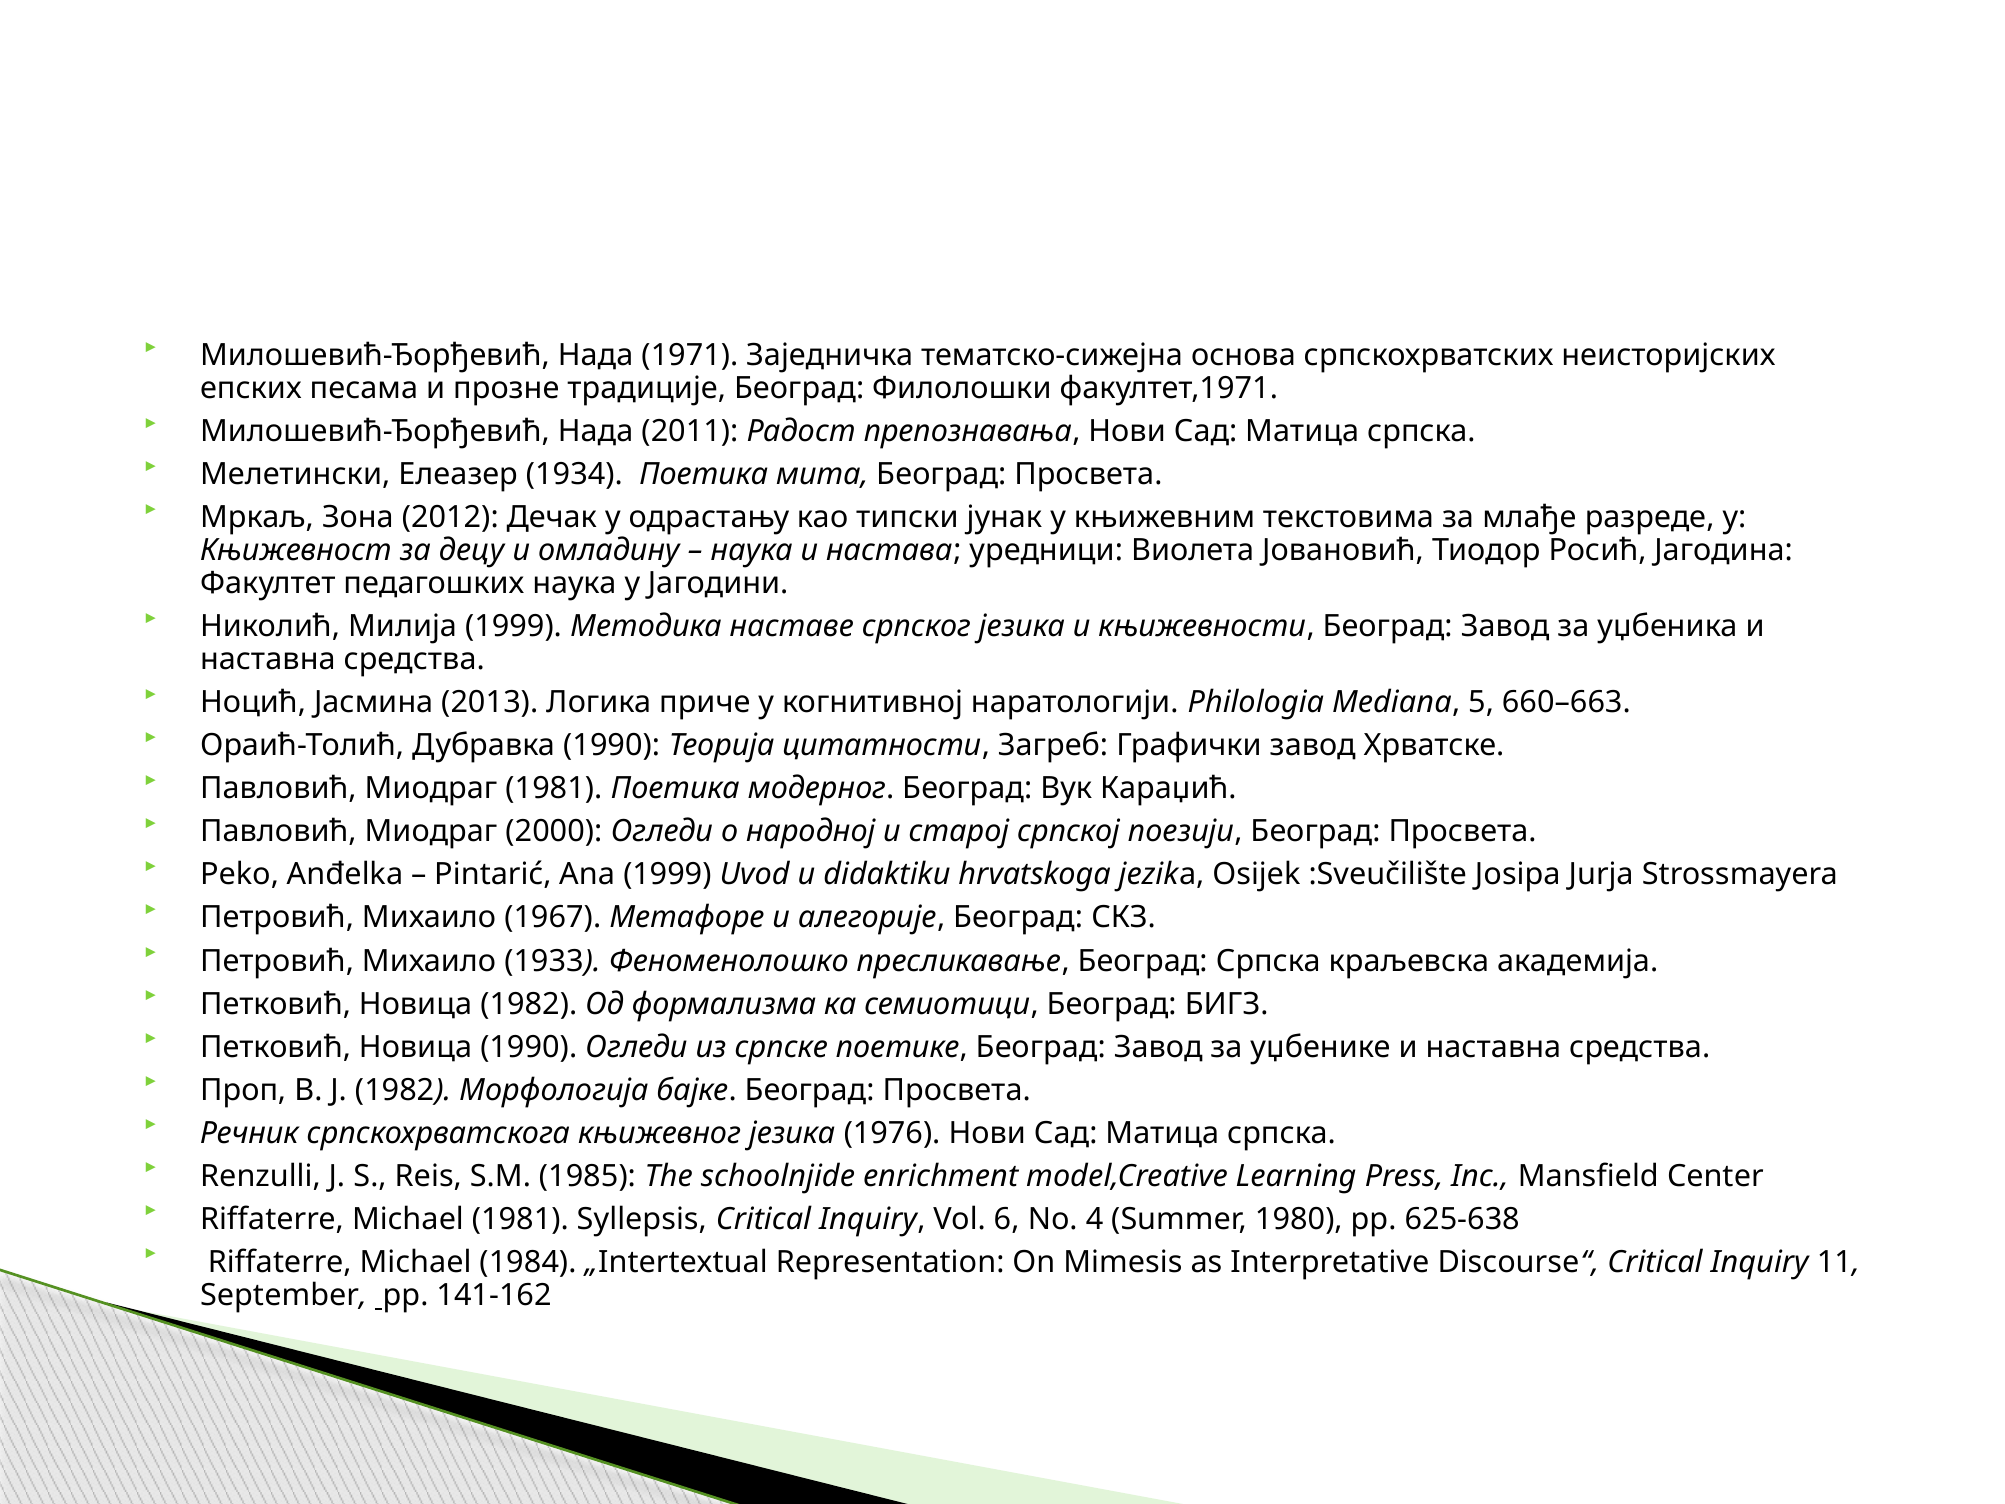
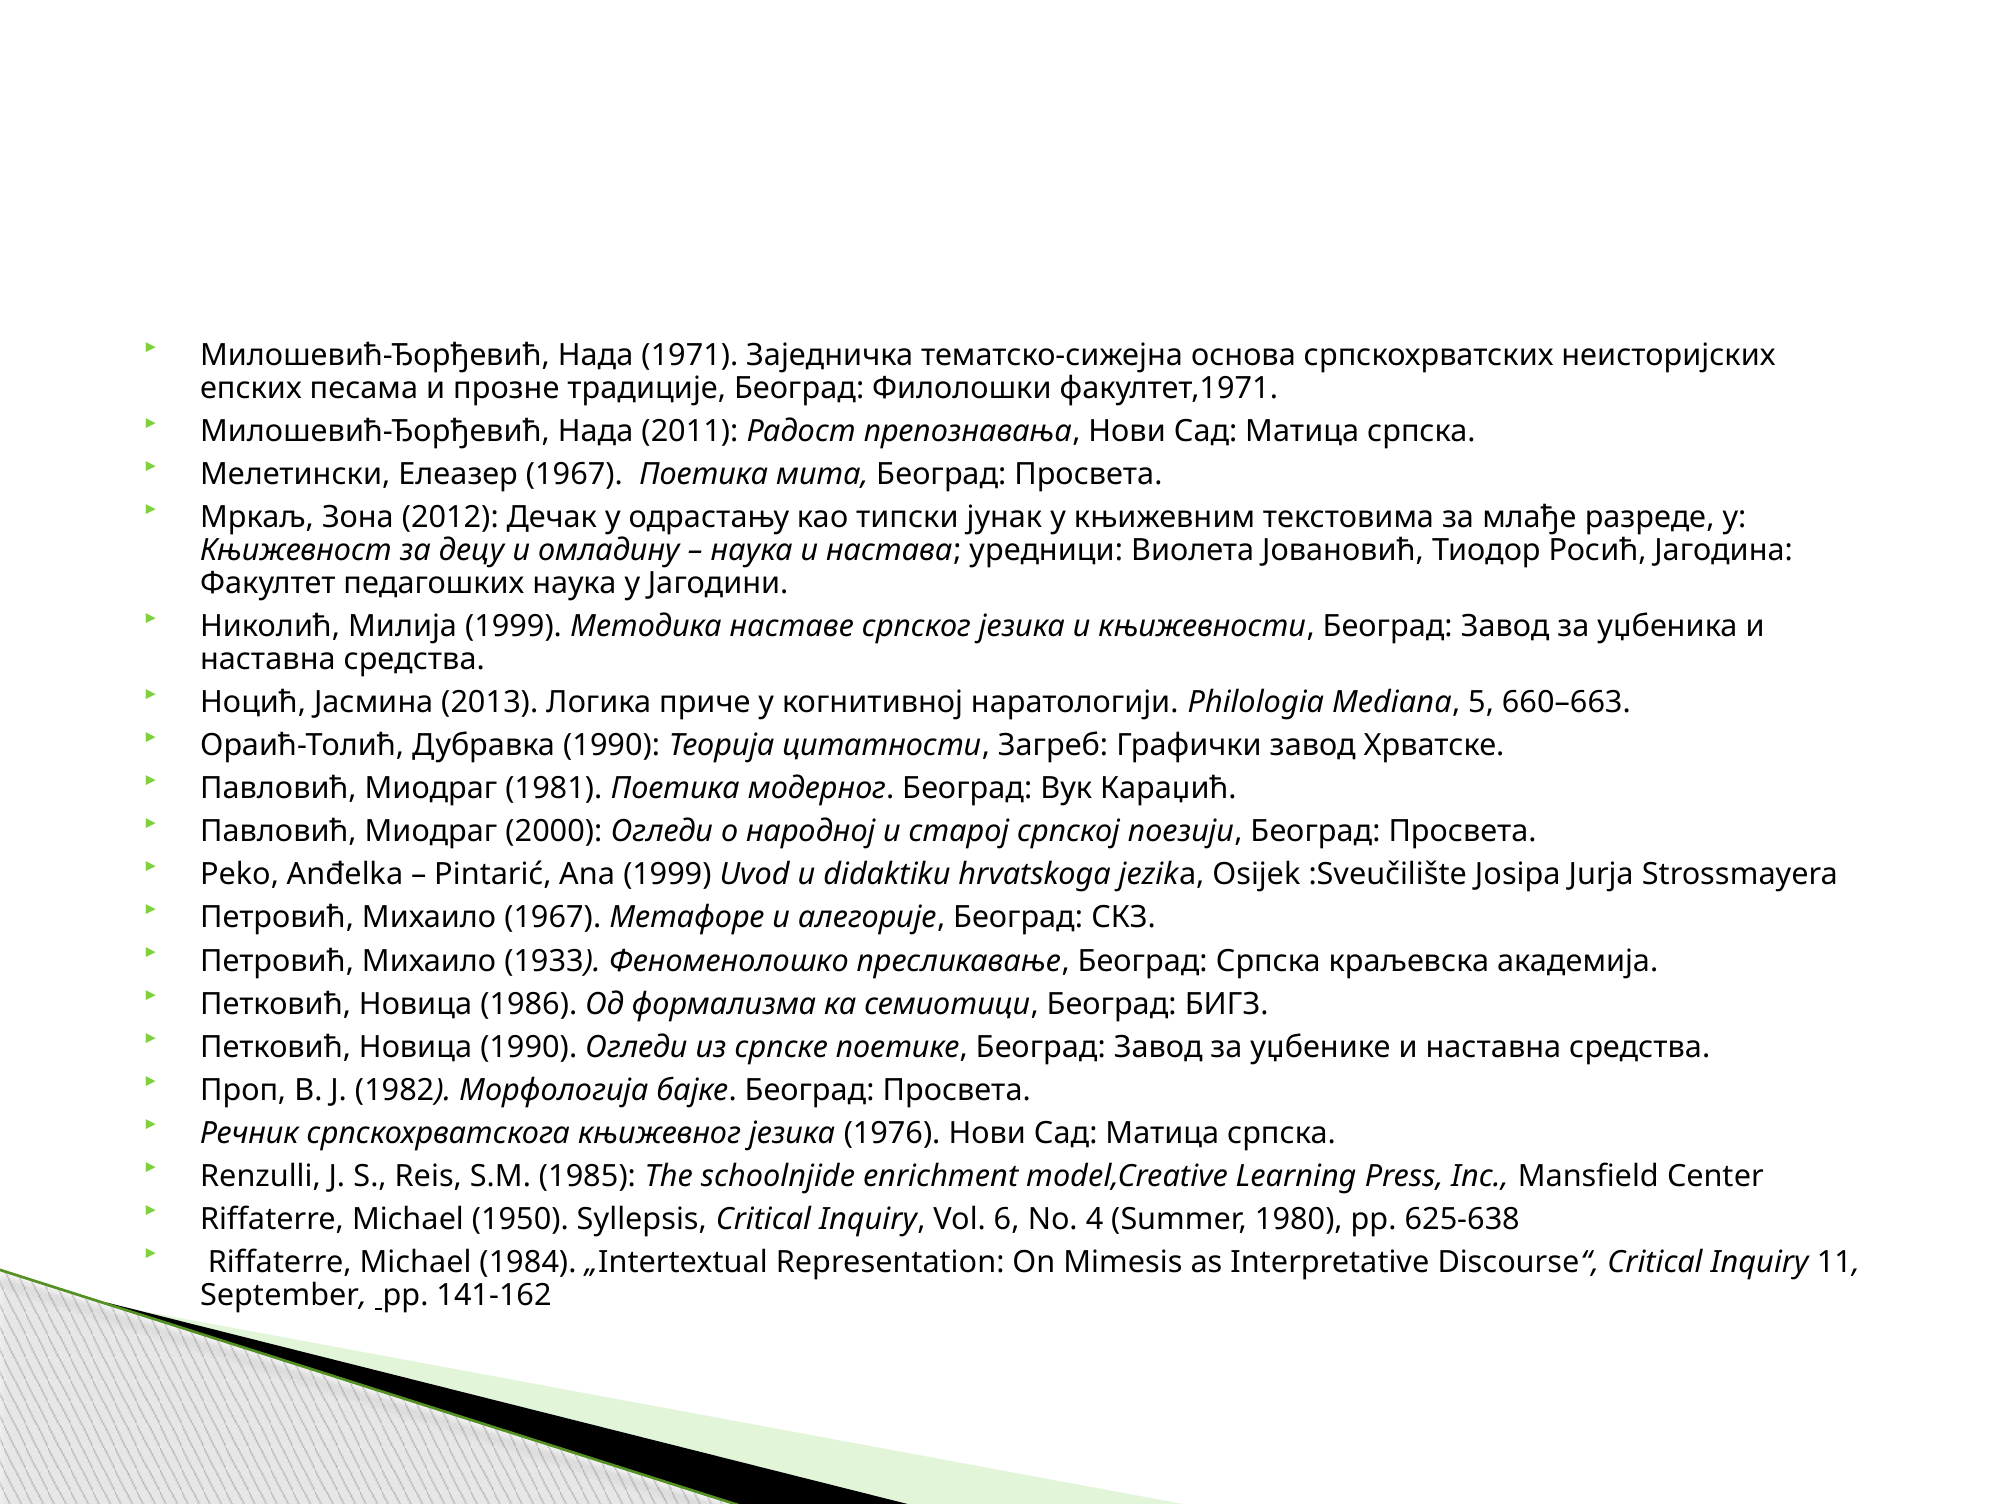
Елеазер 1934: 1934 -> 1967 (574, 474)
Новица 1982: 1982 -> 1986 (529, 1004)
Michael 1981: 1981 -> 1950 (520, 1219)
